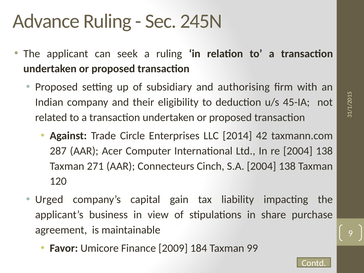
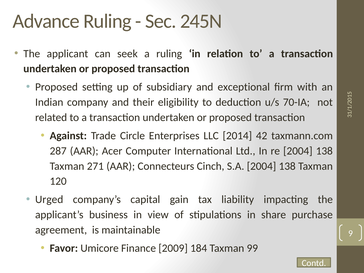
authorising: authorising -> exceptional (244, 87)
45-IA: 45-IA -> 70-IA (296, 102)
